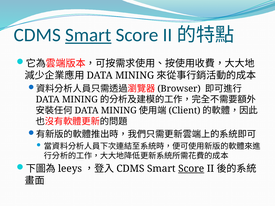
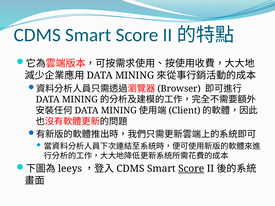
Smart underline: present -> none (88, 35)
